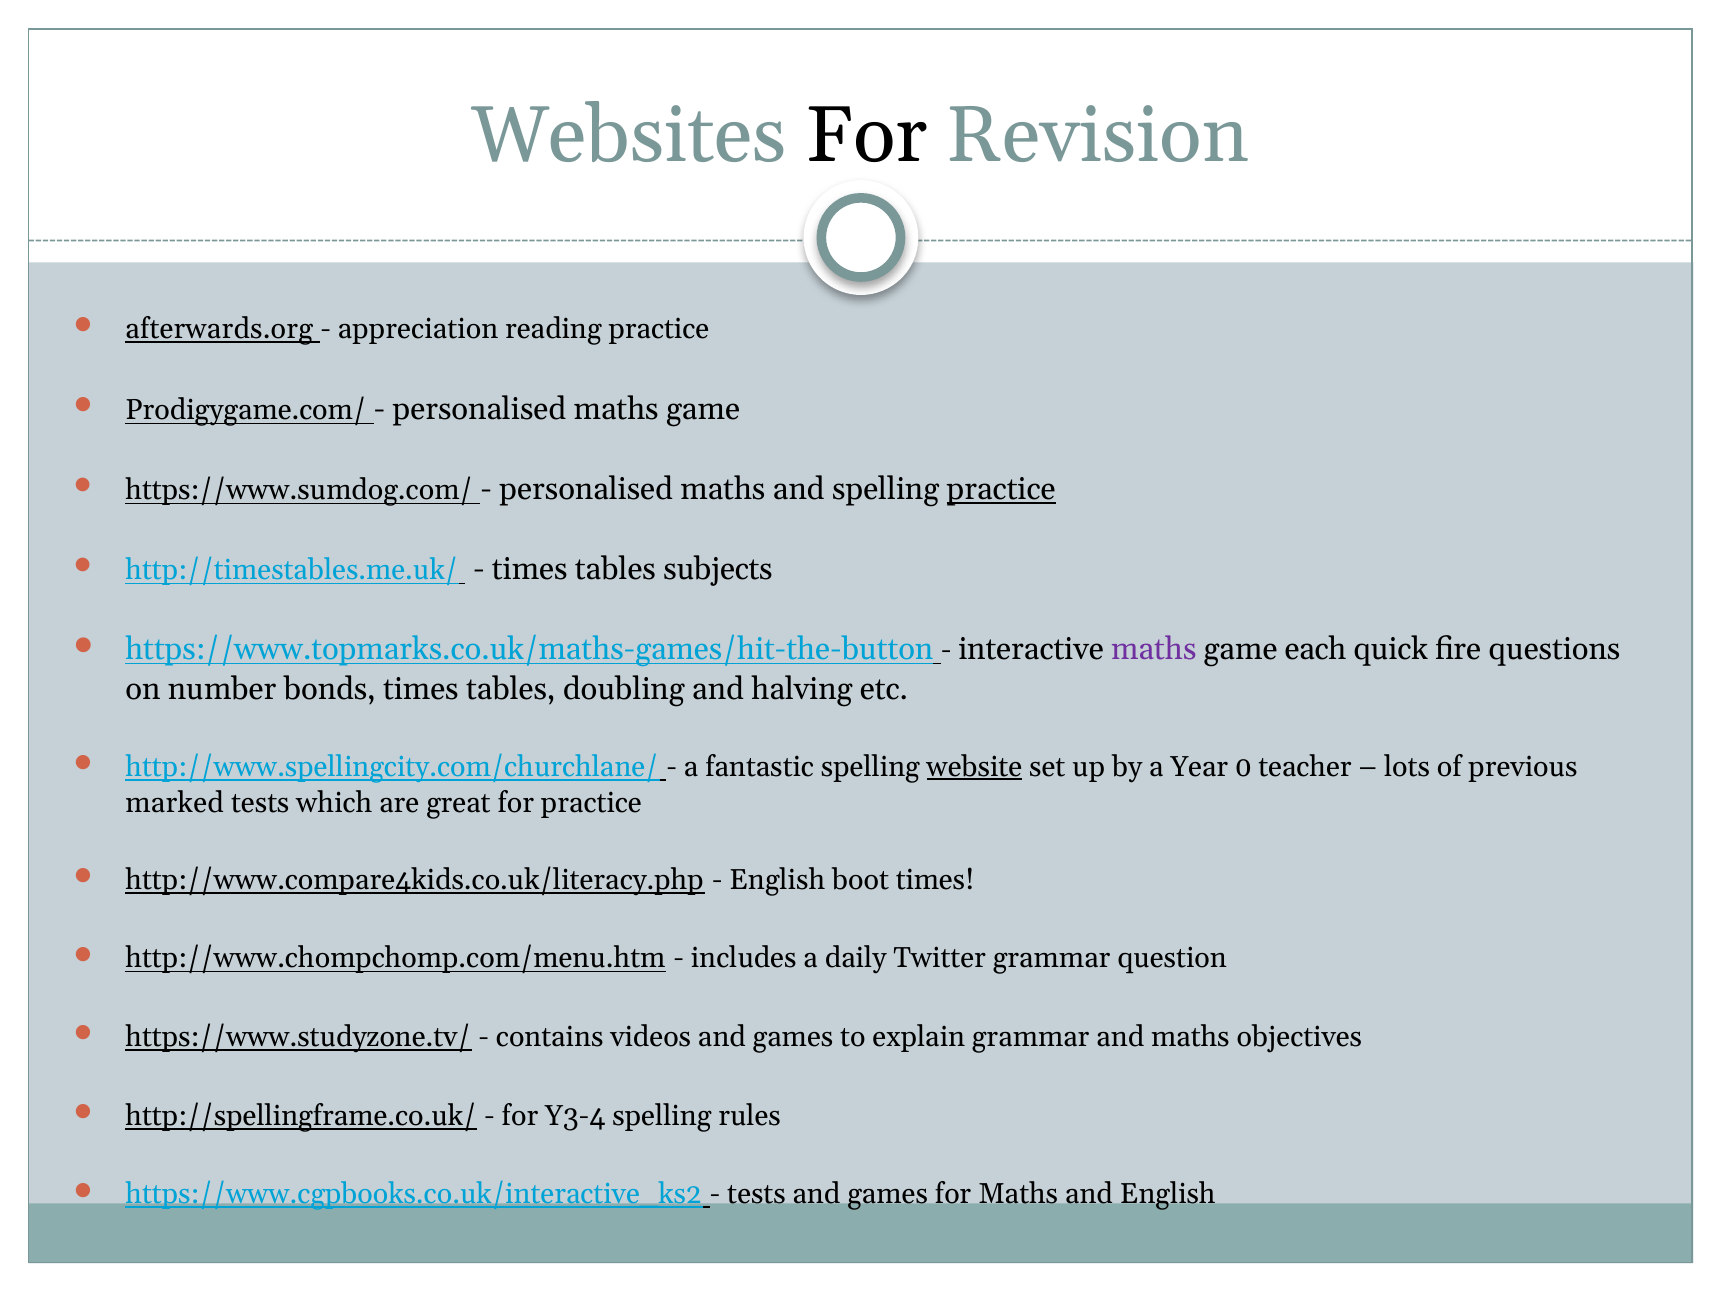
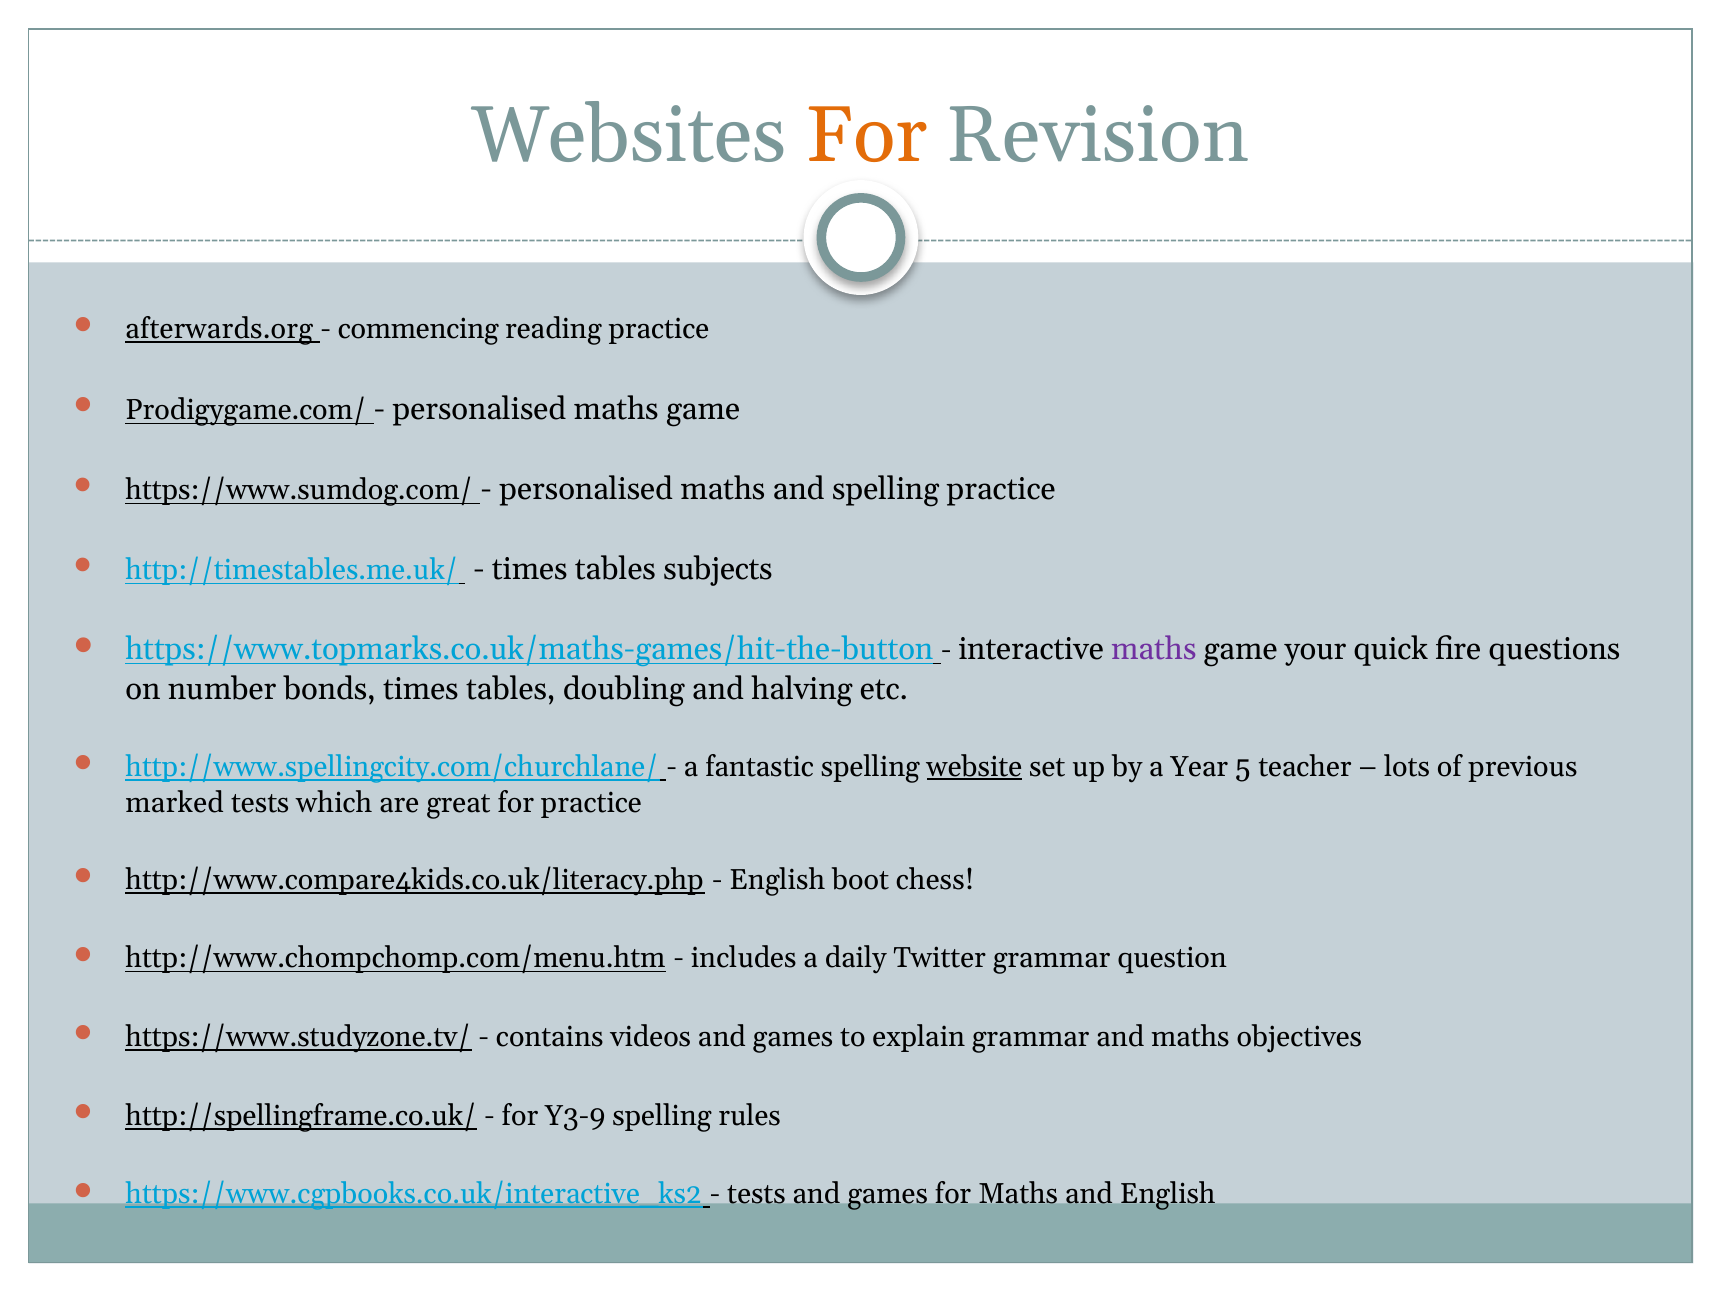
For colour: black -> orange (867, 136)
appreciation: appreciation -> commencing (418, 329)
practice underline: present -> none (1001, 489)
each: each -> your (1316, 649)
0: 0 -> 5 (1243, 766)
boot times: times -> chess (935, 879)
Y3-4: Y3-4 -> Y3-9 (575, 1115)
